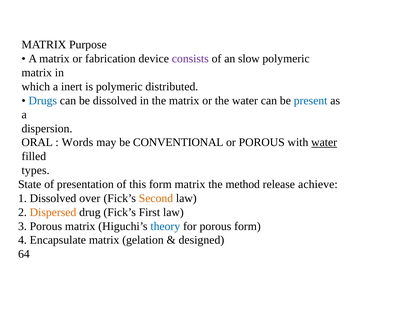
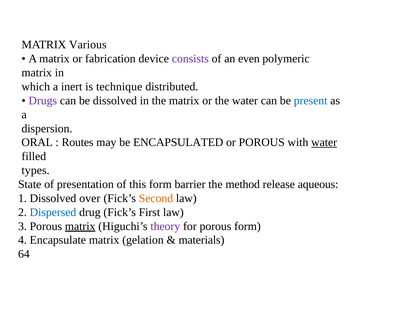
Purpose: Purpose -> Various (88, 45)
slow: slow -> even (249, 59)
is polymeric: polymeric -> technique (119, 87)
Drugs colour: blue -> purple (43, 101)
Words: Words -> Routes (78, 143)
CONVENTIONAL: CONVENTIONAL -> ENCAPSULATED (178, 143)
form matrix: matrix -> barrier (190, 184)
achieve: achieve -> aqueous (318, 184)
Dispersed colour: orange -> blue (53, 212)
matrix underline: none -> present (80, 226)
theory colour: blue -> purple (165, 226)
designed: designed -> materials (201, 240)
